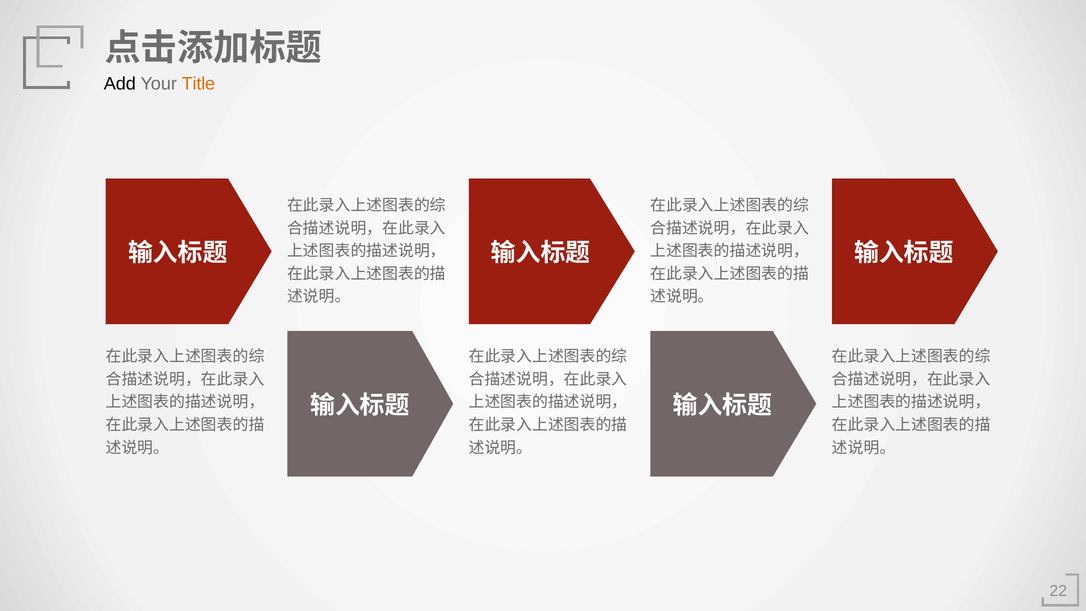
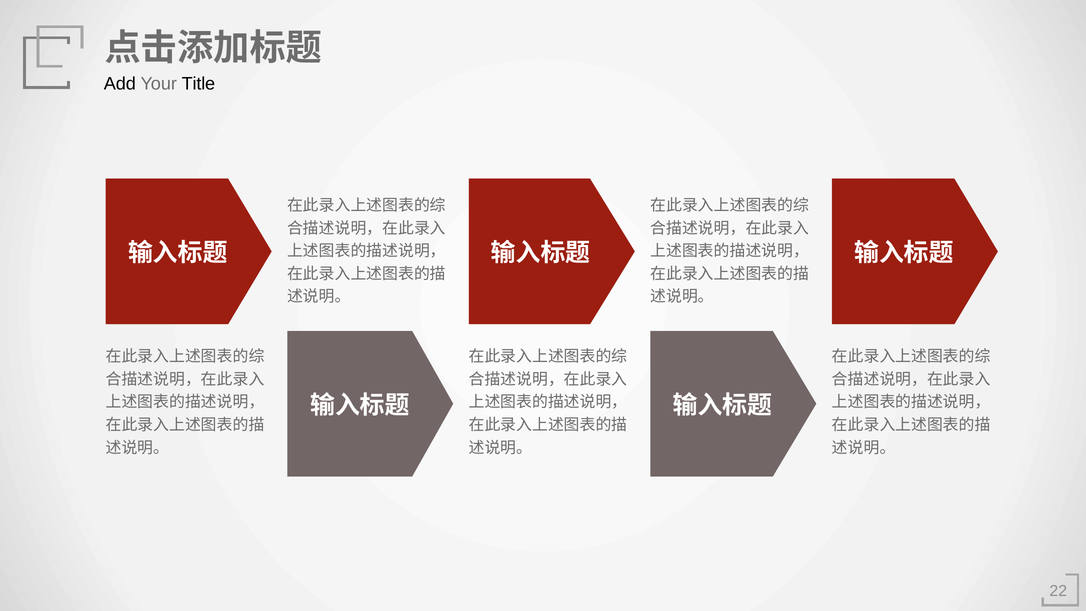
Title colour: orange -> black (198, 84)
